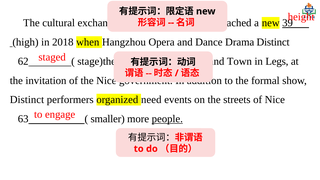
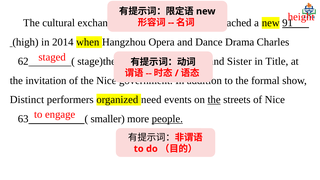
39: 39 -> 91 (288, 23)
2018: 2018 -> 2014 (63, 42)
Drama Distinct: Distinct -> Charles (273, 42)
Town: Town -> Sister (239, 61)
Legs: Legs -> Title (277, 61)
the underline: none -> present (214, 100)
